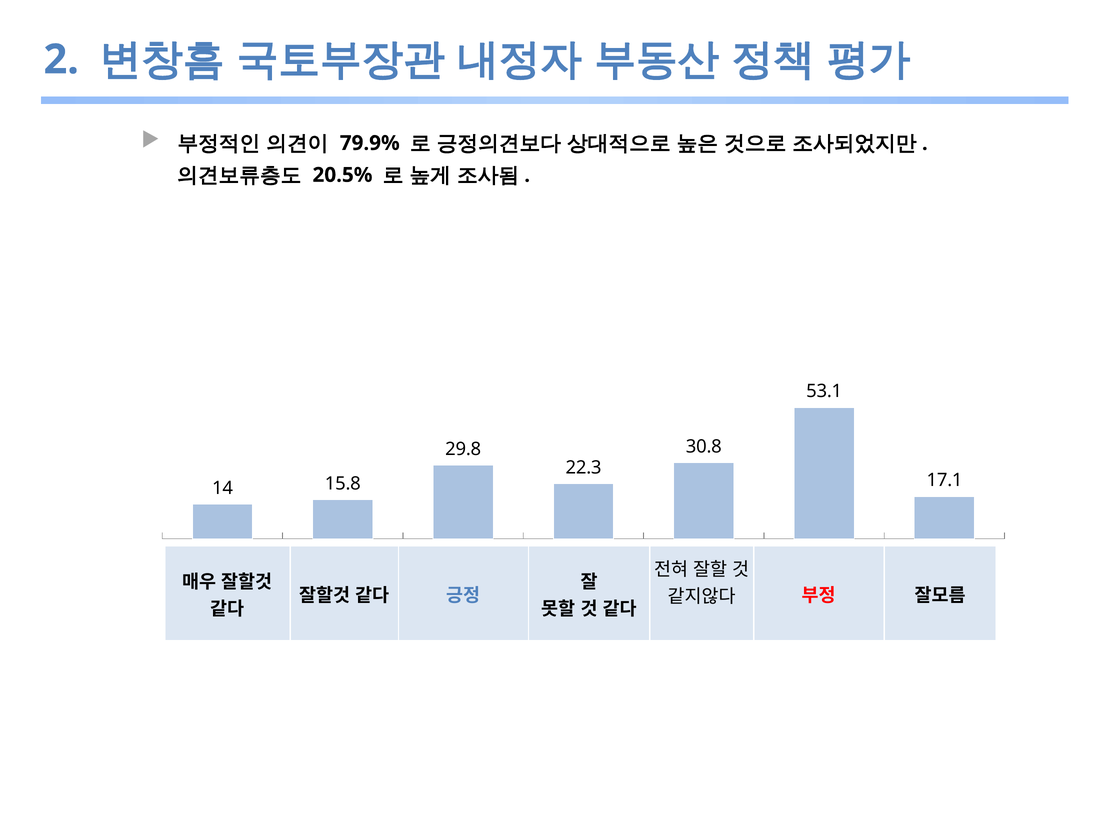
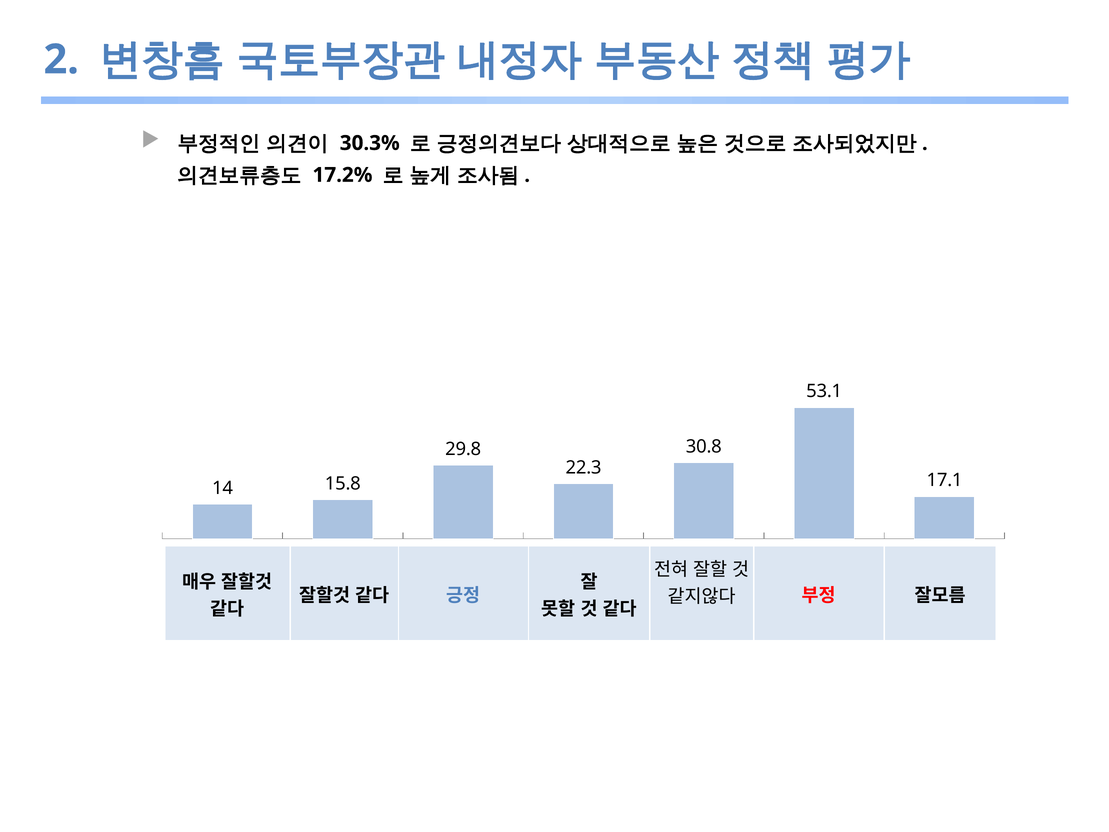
79.9%: 79.9% -> 30.3% (370, 143)
20.5%: 20.5% -> 17.2% (342, 175)
